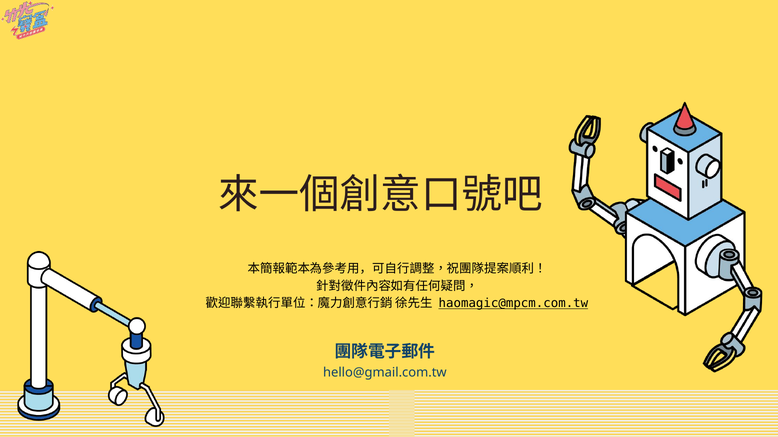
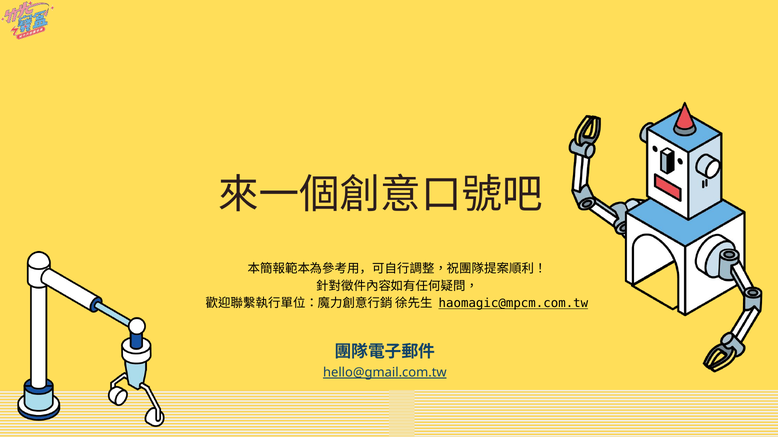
hello@gmail.com.tw underline: none -> present (385, 373)
